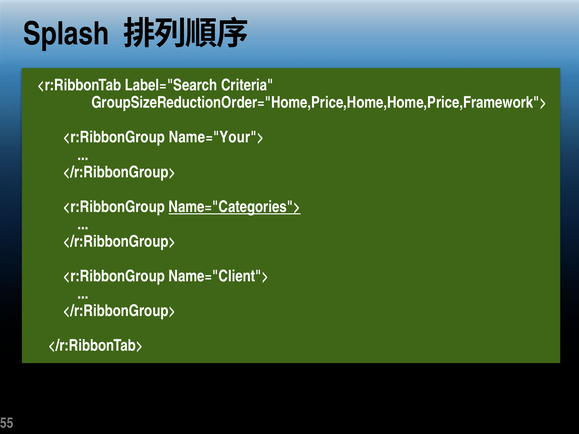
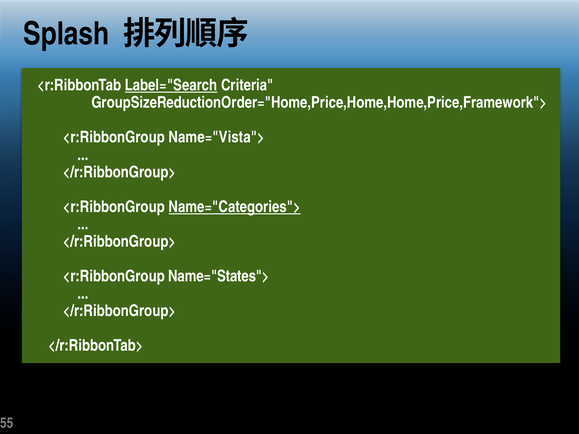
Label="Search underline: none -> present (171, 85)
Name="Your">: Name="Your"> -> Name="Vista"> (217, 137)
Name="Client">: Name="Client"> -> Name="States"> (219, 276)
